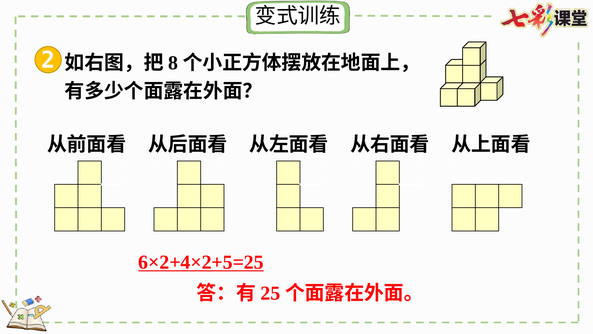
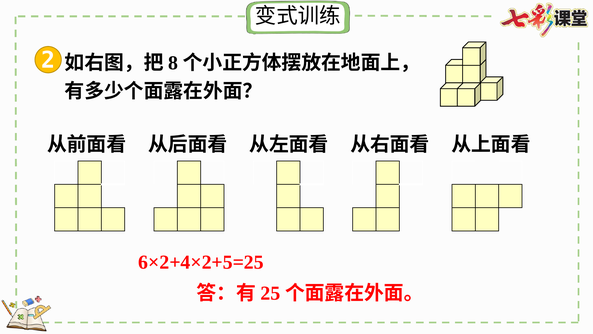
6×2+4×2+5=25 underline: present -> none (201, 262)
